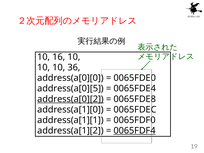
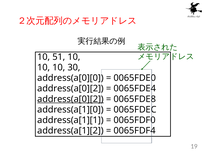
16: 16 -> 51 (59, 57)
36: 36 -> 30 (74, 67)
address(a[0][5: address(a[0][5 -> address(a[0][2 (70, 88)
0065FDF4 underline: present -> none (135, 131)
